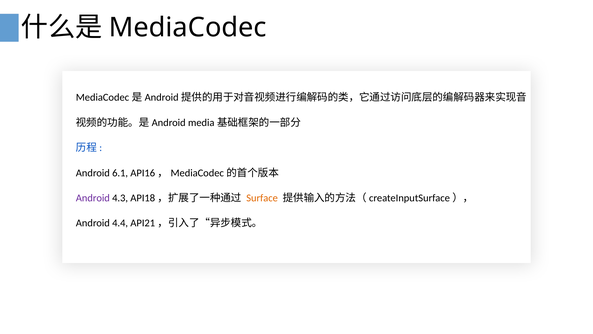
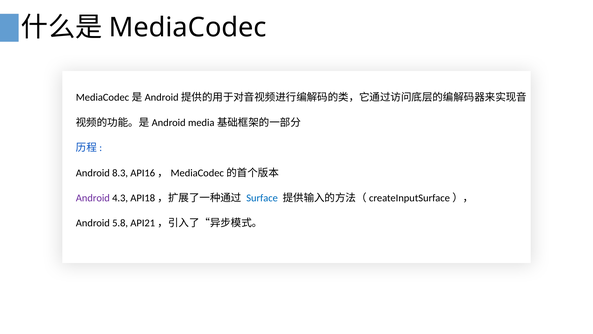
6.1: 6.1 -> 8.3 (120, 173)
Surface colour: orange -> blue (262, 198)
4.4: 4.4 -> 5.8 (120, 223)
